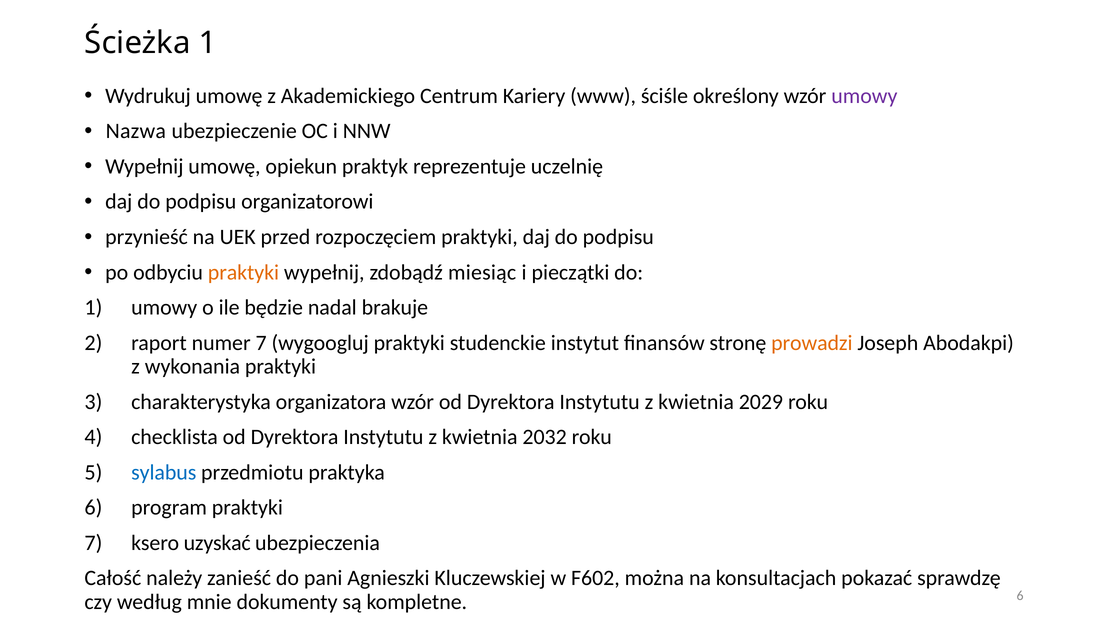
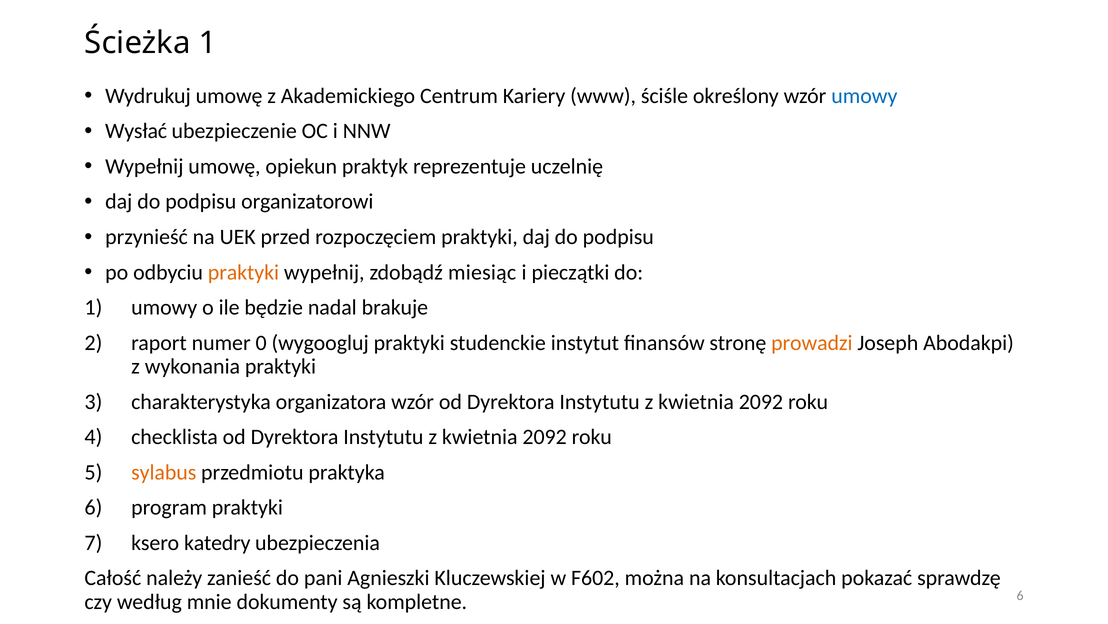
umowy colour: purple -> blue (864, 96)
Nazwa: Nazwa -> Wysłać (136, 131)
numer 7: 7 -> 0 (261, 342)
2029: 2029 -> 2092 (761, 401)
2032: 2032 -> 2092 (545, 437)
sylabus colour: blue -> orange (164, 472)
uzyskać: uzyskać -> katedry (217, 542)
